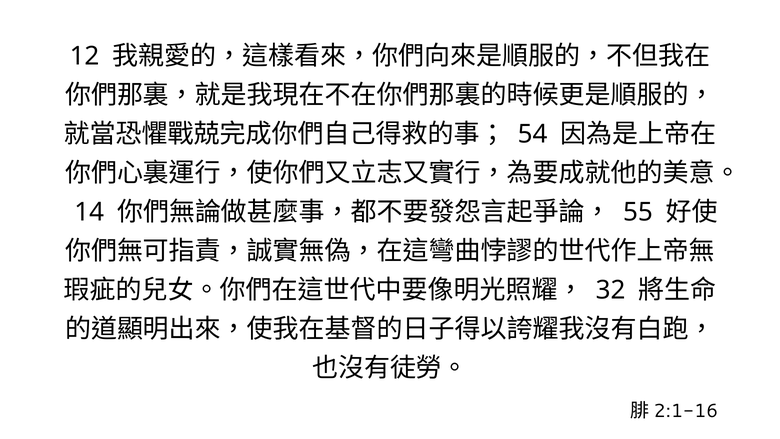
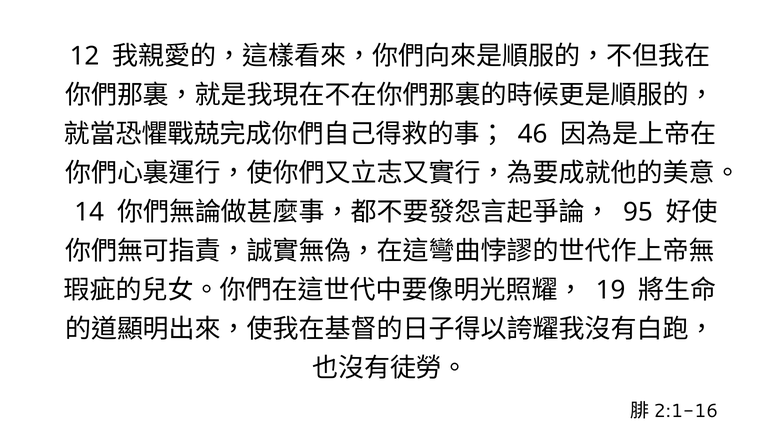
54: 54 -> 46 (533, 134)
55: 55 -> 95 (638, 212)
32: 32 -> 19 (611, 290)
